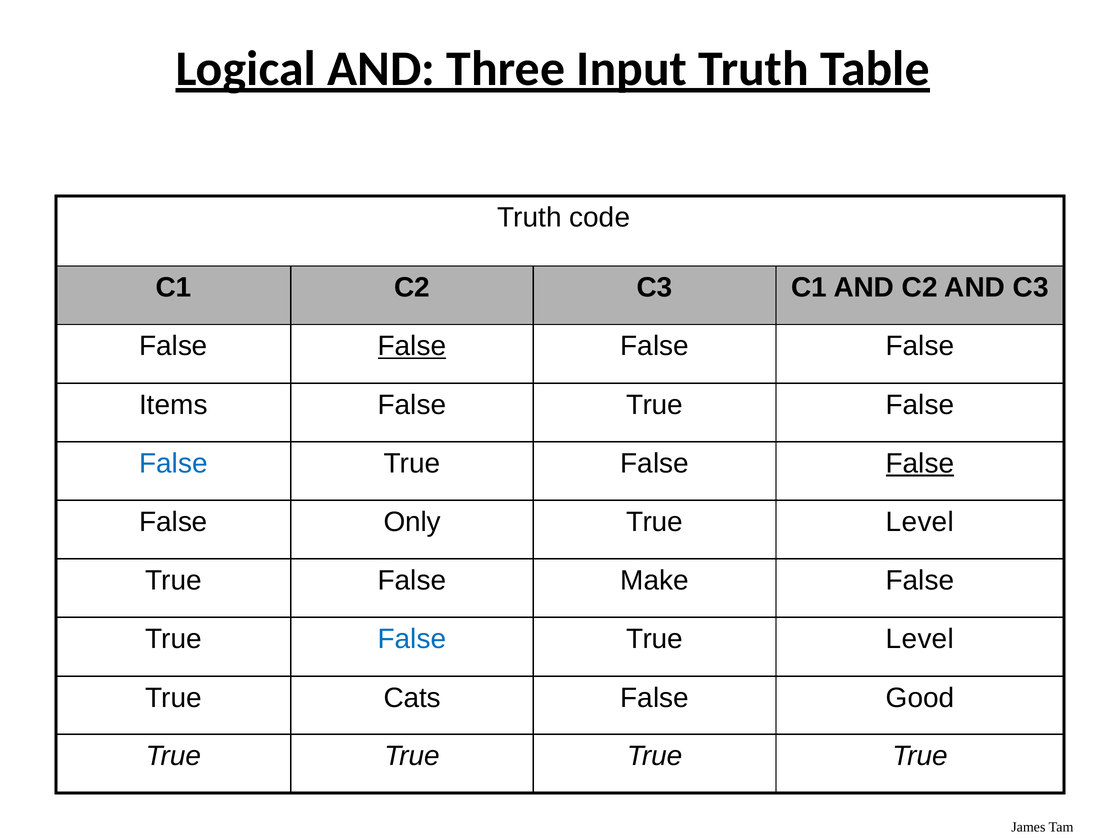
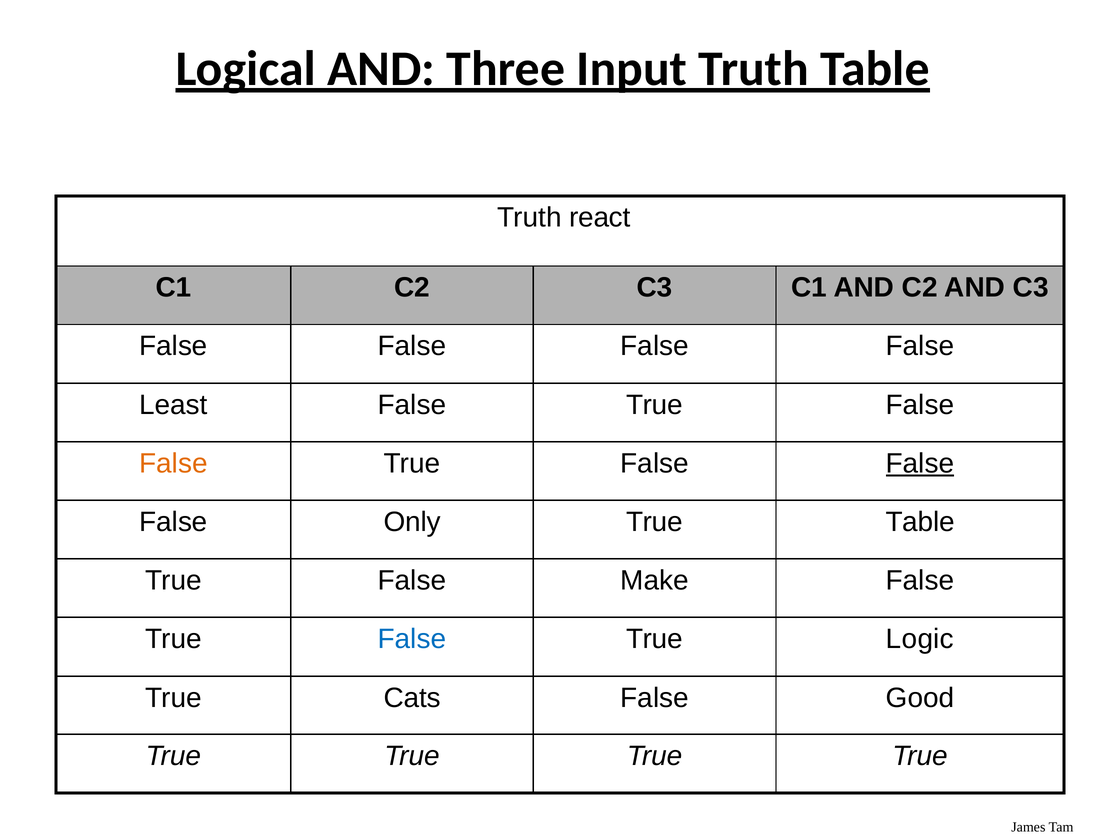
code: code -> react (600, 218)
False underline: present -> none (412, 346)
Items: Items -> Least (173, 405)
False colour: blue -> orange (173, 463)
Level: Level -> Table (920, 522)
Level: Level -> Logic (920, 639)
